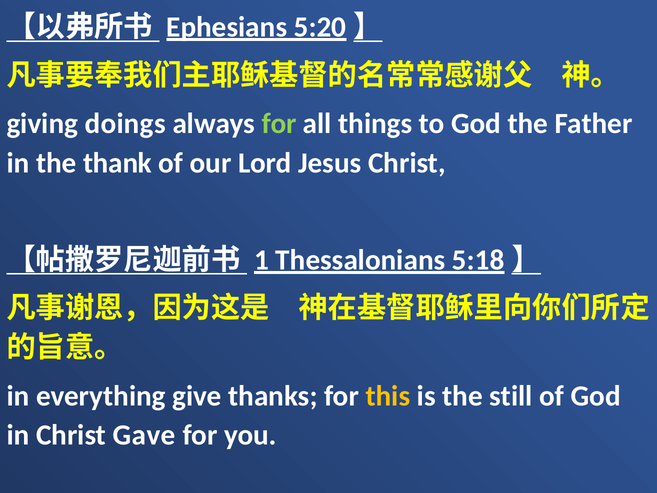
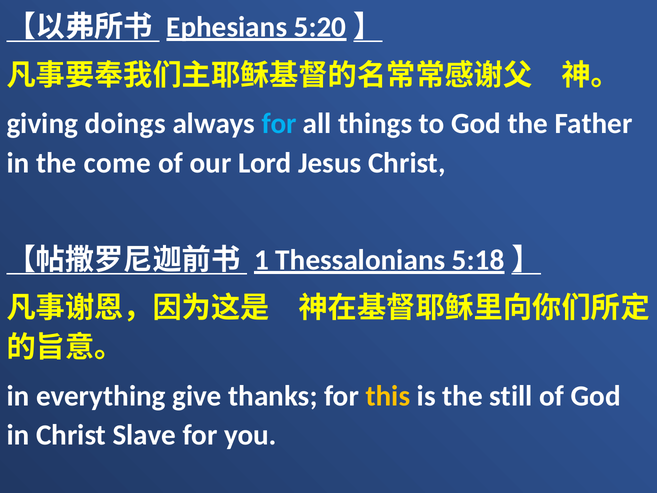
for colour: light green -> light blue (279, 124)
thank: thank -> come (117, 163)
Gave: Gave -> Slave (144, 435)
